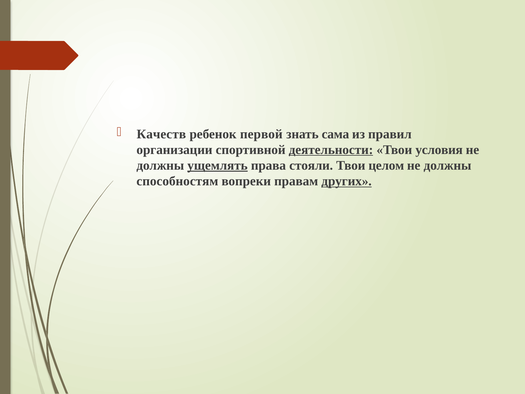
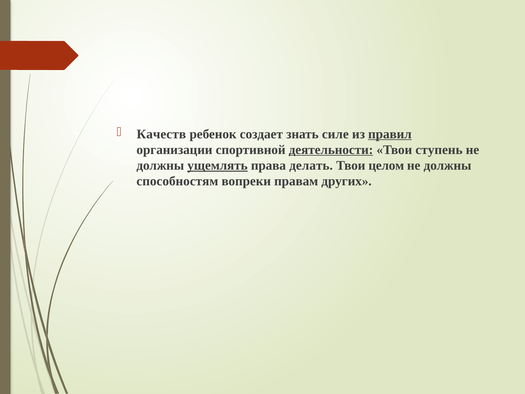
первой: первой -> создает (261, 134)
сама: сама -> силе (335, 134)
правил underline: none -> present (390, 134)
условия: условия -> ступень (439, 150)
стояли: стояли -> делать (311, 165)
других underline: present -> none (347, 181)
